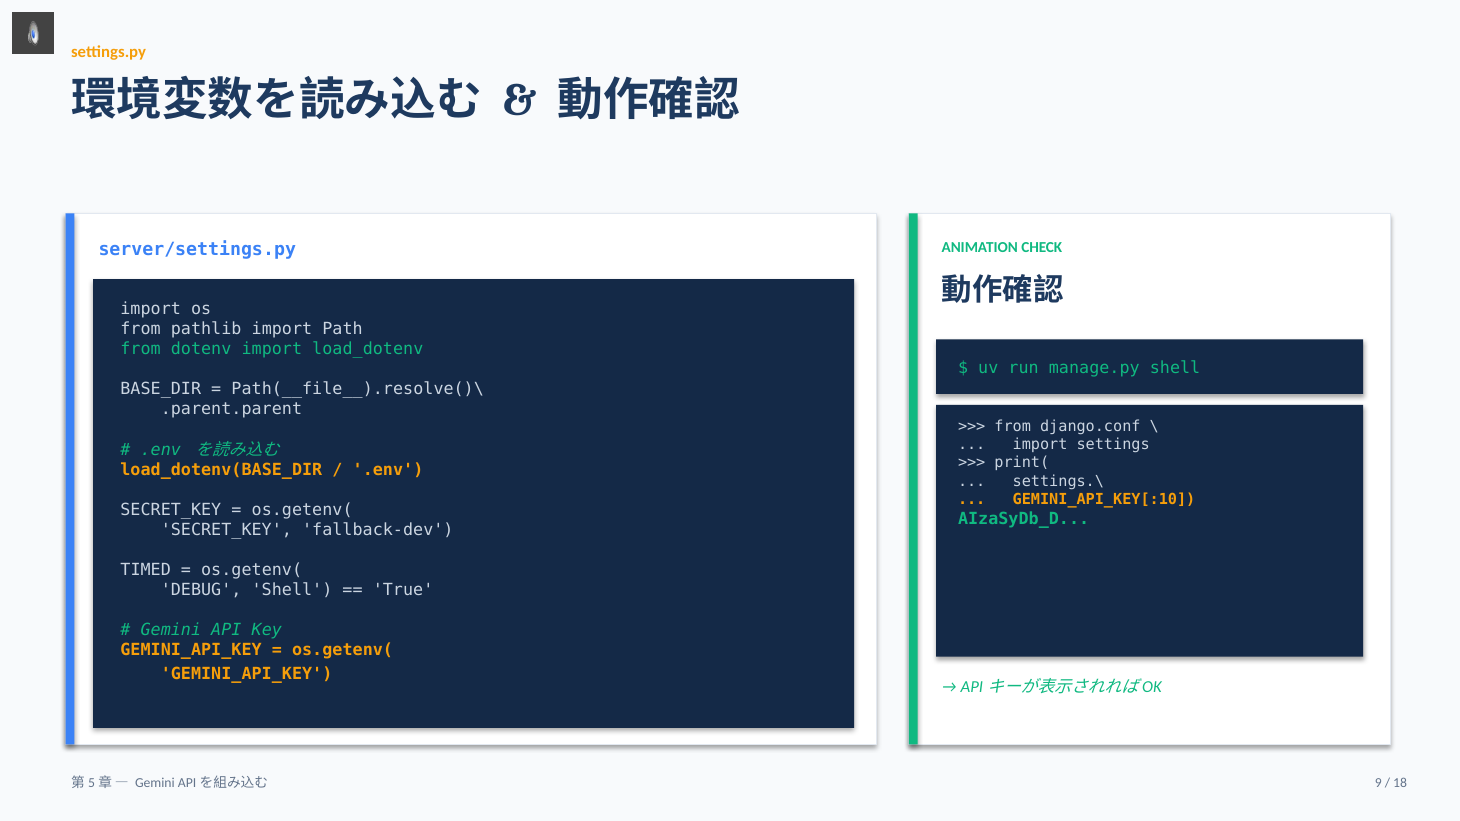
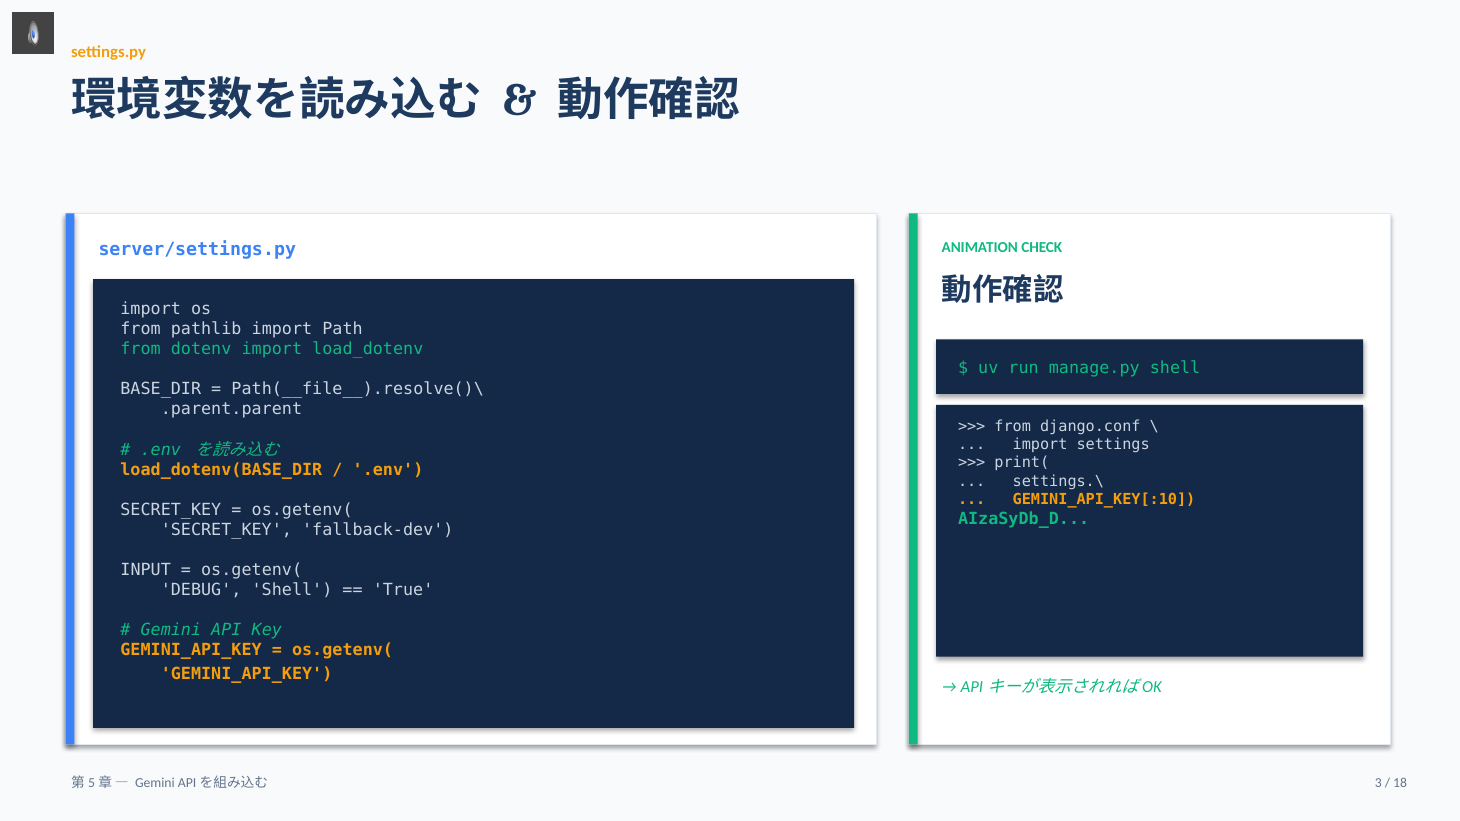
TIMED: TIMED -> INPUT (146, 570)
9: 9 -> 3 (1378, 783)
